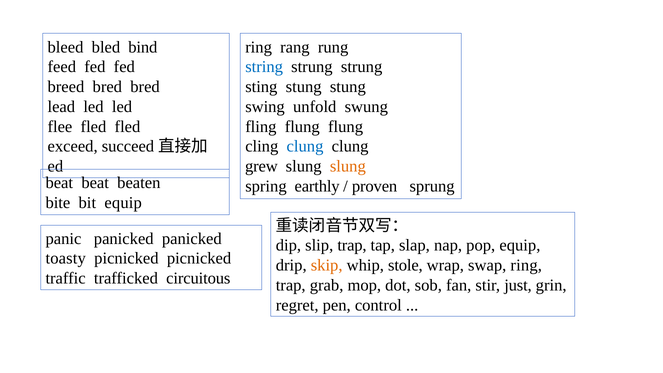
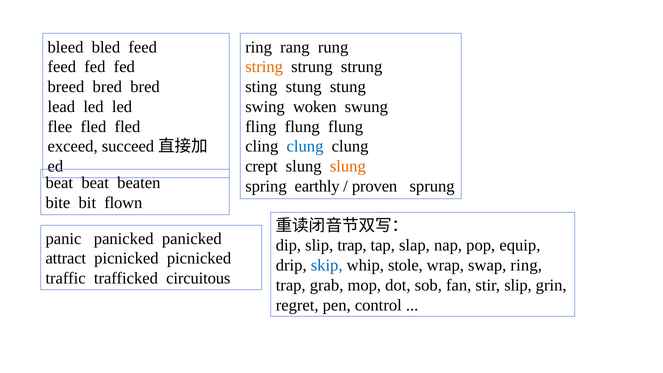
bled bind: bind -> feed (143, 47)
string colour: blue -> orange (264, 67)
unfold: unfold -> woken (315, 107)
grew: grew -> crept (261, 166)
bit equip: equip -> flown (123, 203)
toasty: toasty -> attract (66, 258)
skip colour: orange -> blue (327, 265)
stir just: just -> slip (518, 285)
